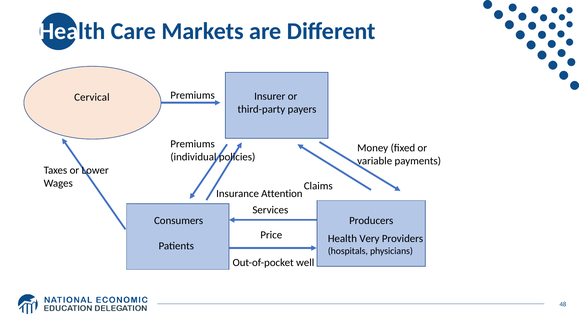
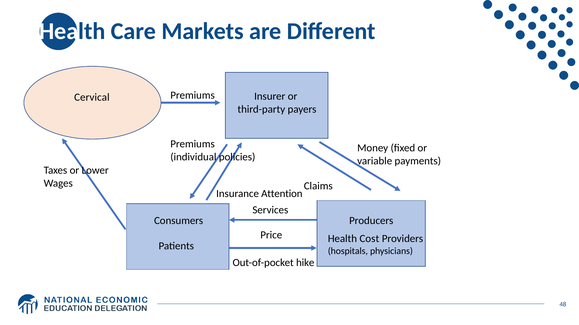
Very: Very -> Cost (369, 239)
well: well -> hike (305, 263)
